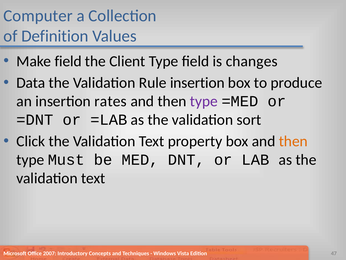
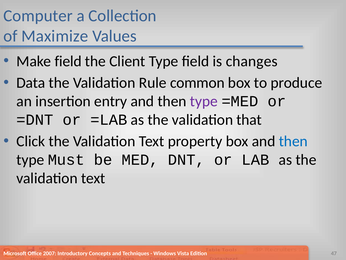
Definition: Definition -> Maximize (55, 36)
Rule insertion: insertion -> common (197, 83)
rates: rates -> entry (111, 101)
sort: sort -> that (249, 120)
then colour: orange -> blue (293, 141)
